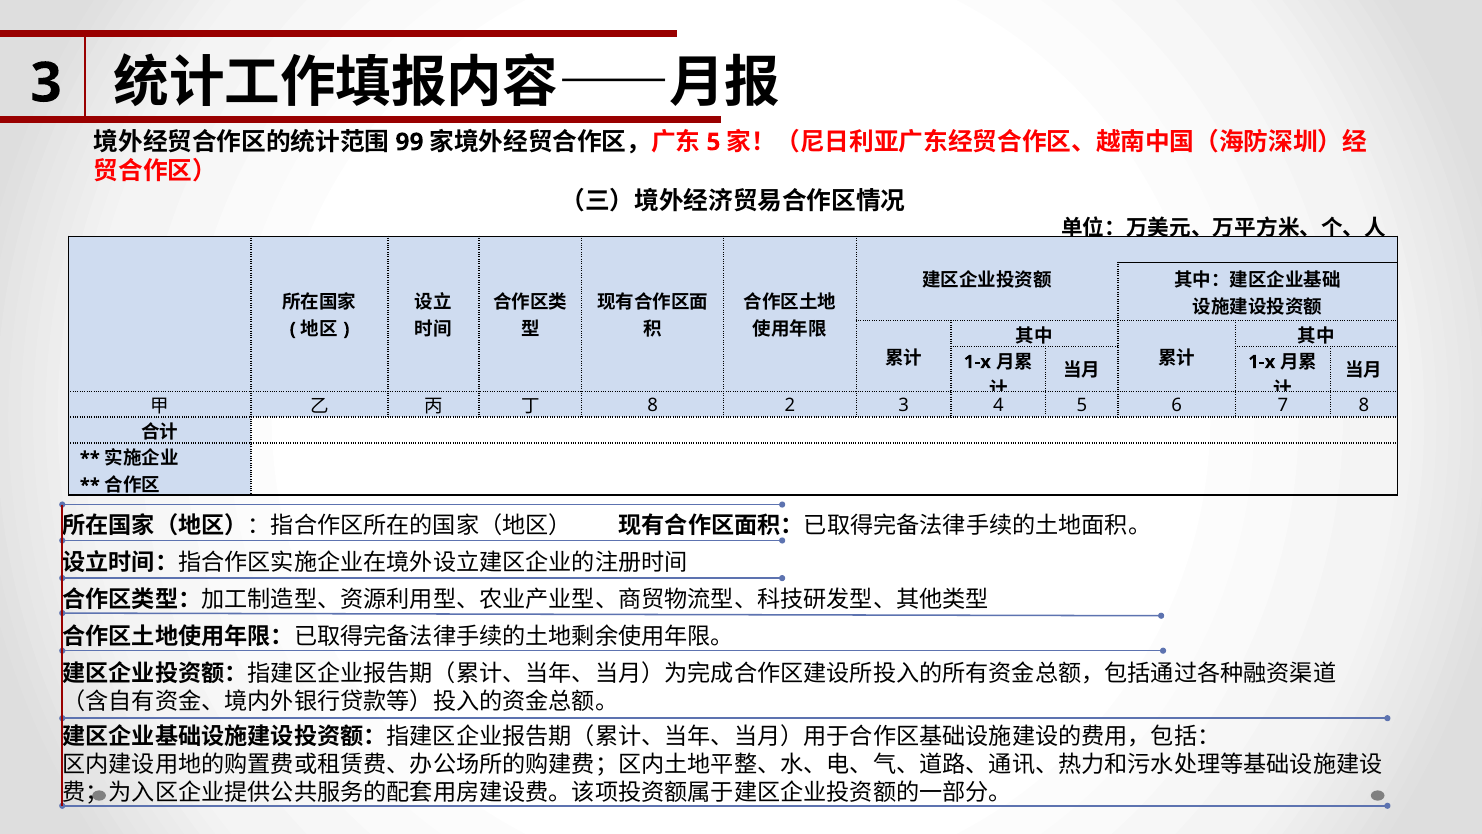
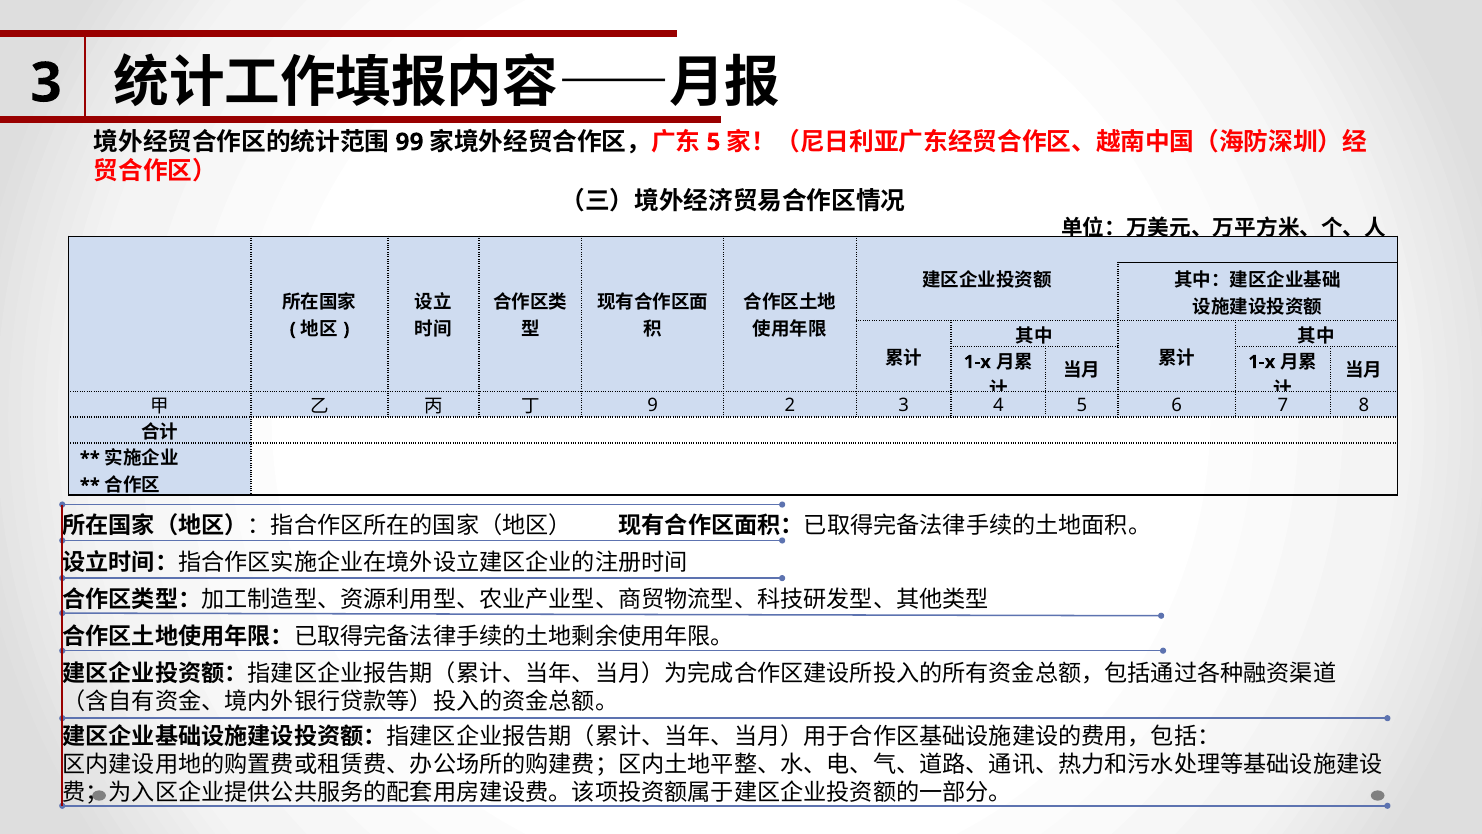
8: 8 -> 9 (653, 405)
